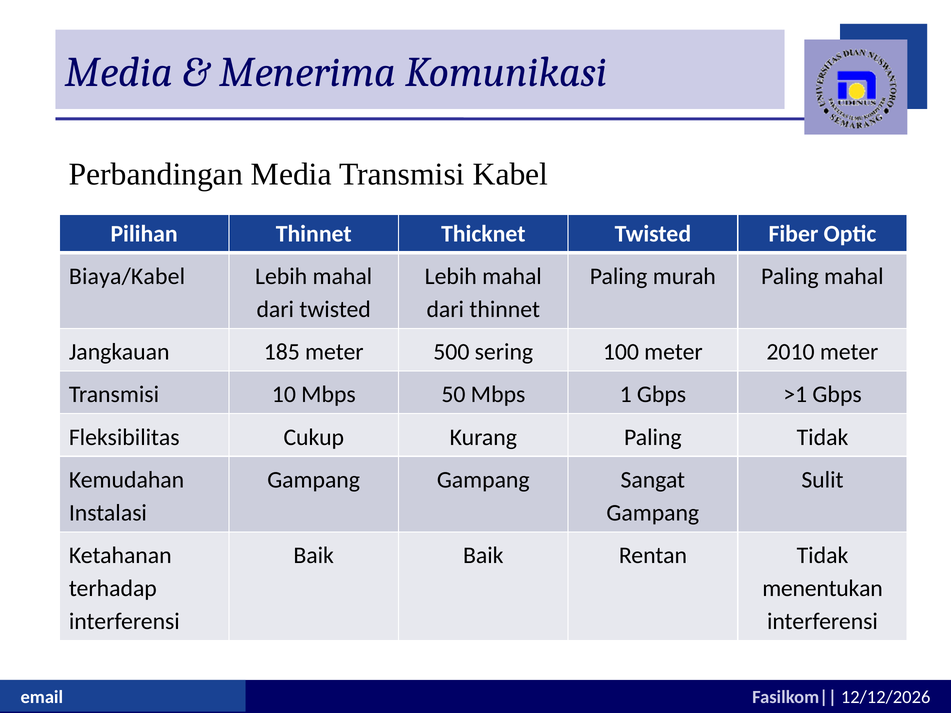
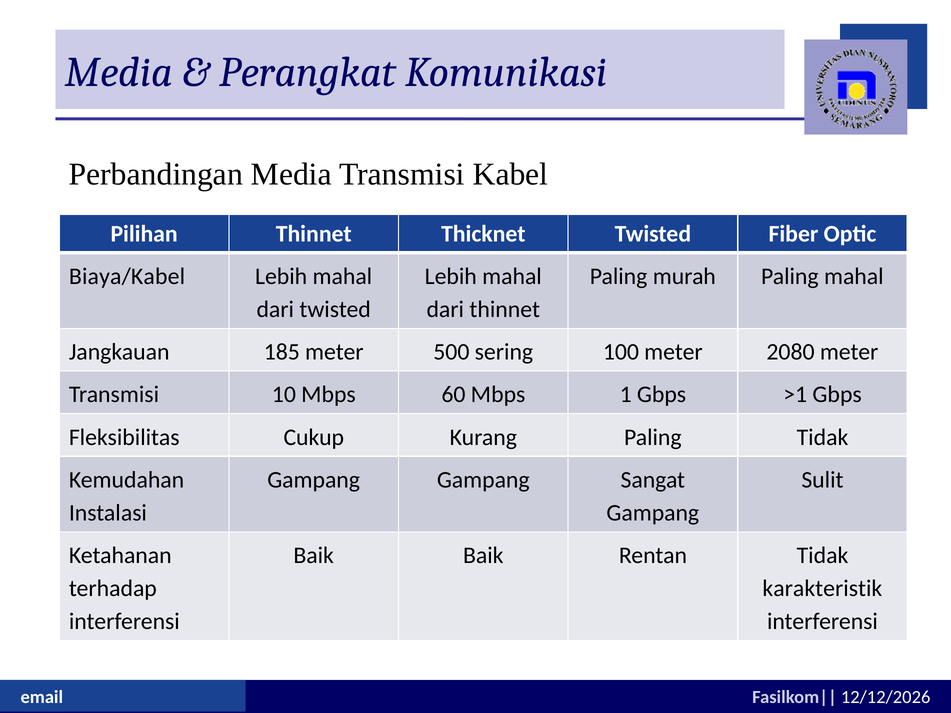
Menerima: Menerima -> Perangkat (308, 72)
2010: 2010 -> 2080 (791, 352)
50: 50 -> 60 (453, 395)
menentukan: menentukan -> karakteristik (822, 589)
